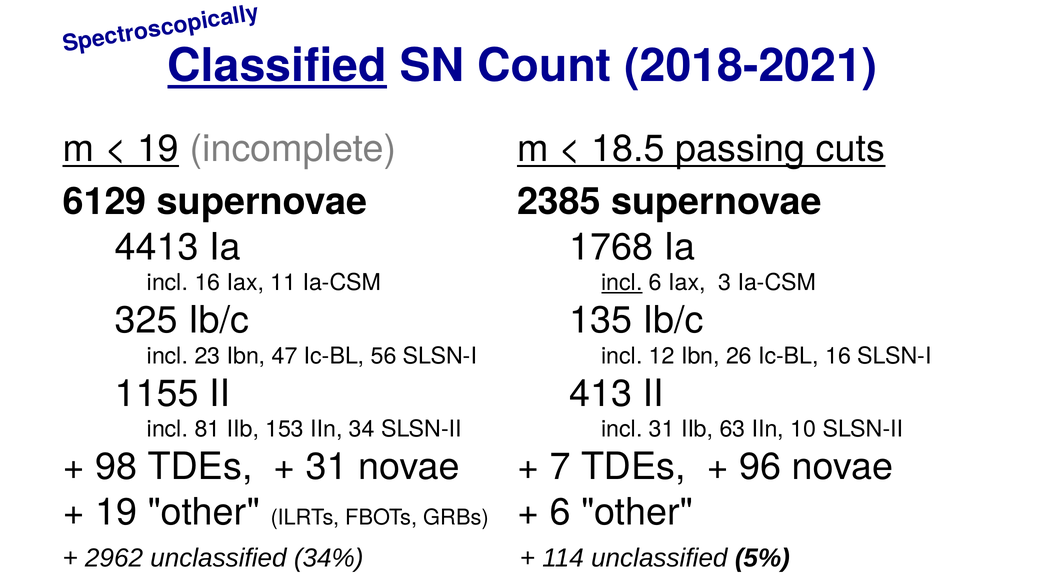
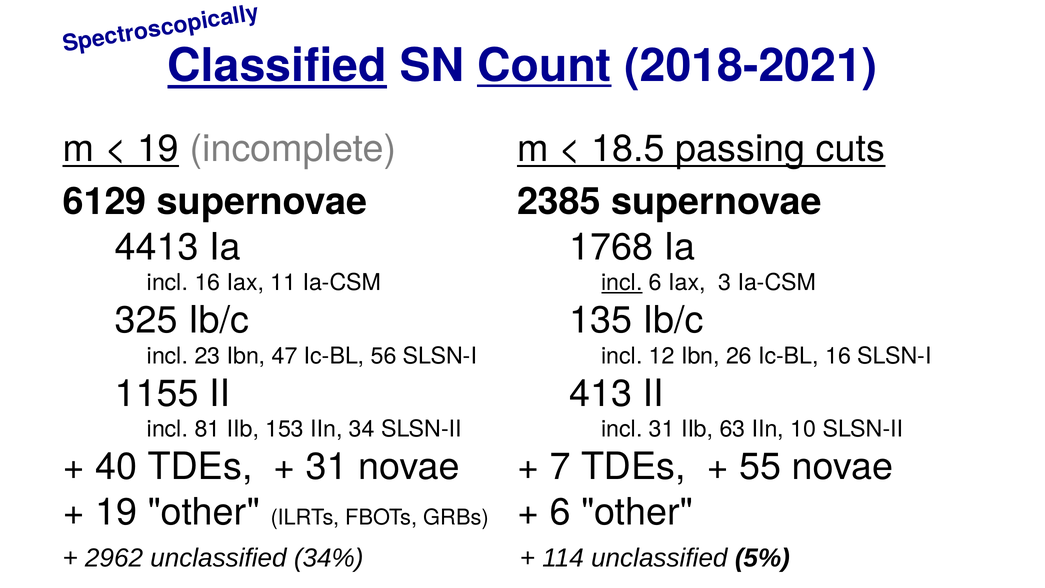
Count underline: none -> present (544, 66)
98: 98 -> 40 (116, 467)
96: 96 -> 55 (760, 467)
